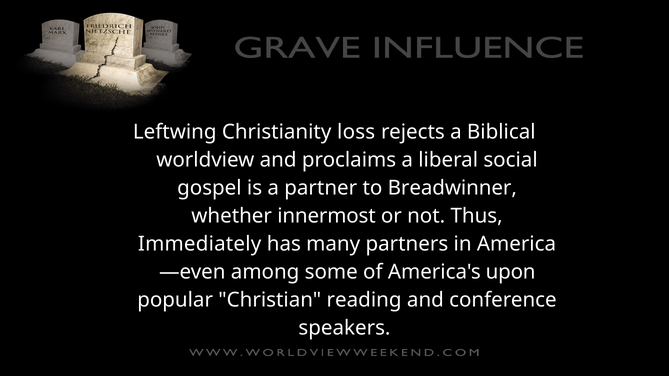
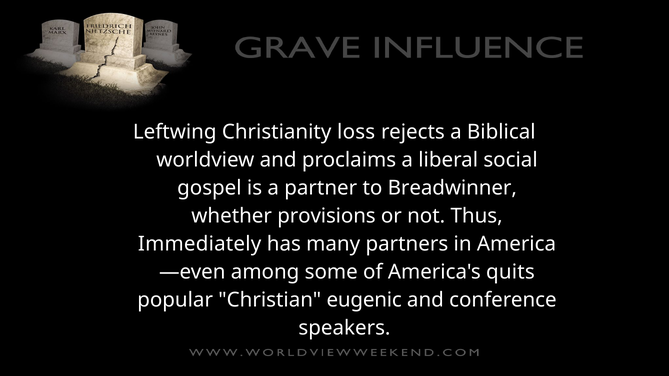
innermost: innermost -> provisions (326, 216)
upon: upon -> quits (510, 272)
reading: reading -> eugenic (364, 300)
